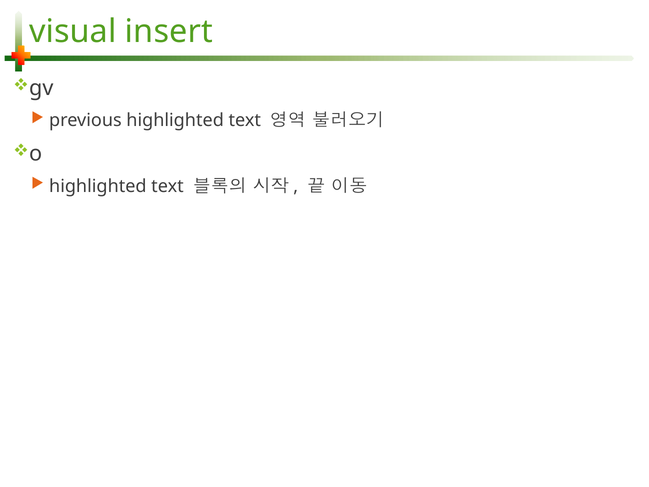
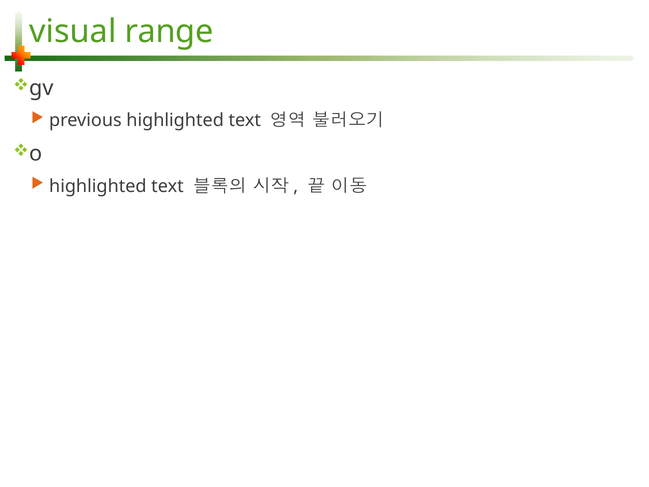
insert: insert -> range (169, 32)
